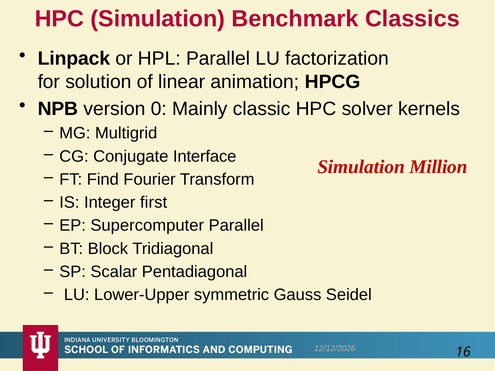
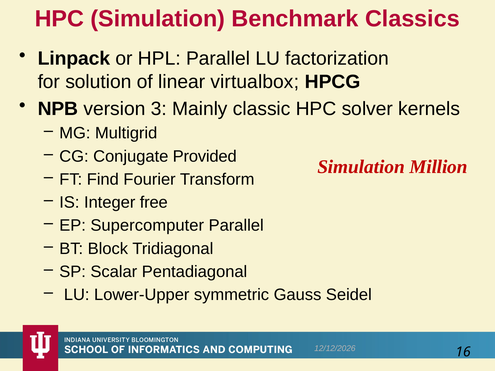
animation: animation -> virtualbox (255, 82)
0: 0 -> 3 (159, 109)
Interface: Interface -> Provided (205, 156)
first: first -> free (154, 203)
